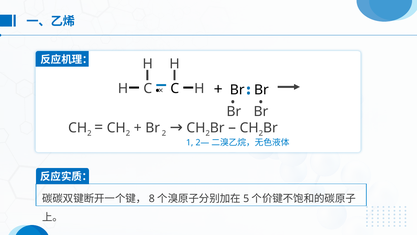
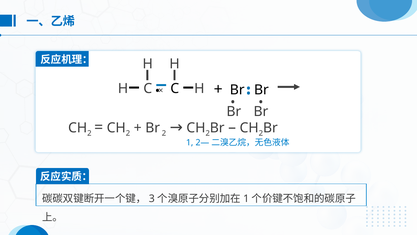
8: 8 -> 3 (152, 198)
5: 5 -> 1 (246, 198)
